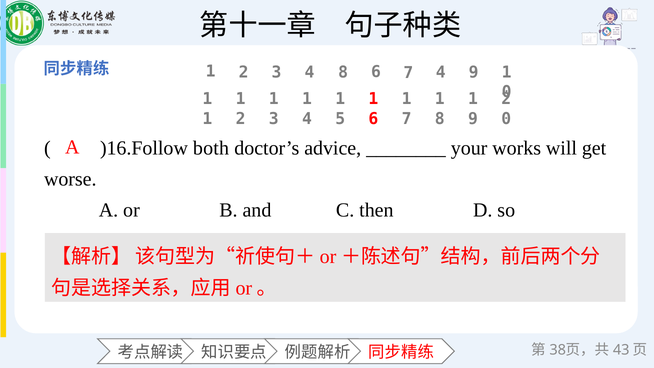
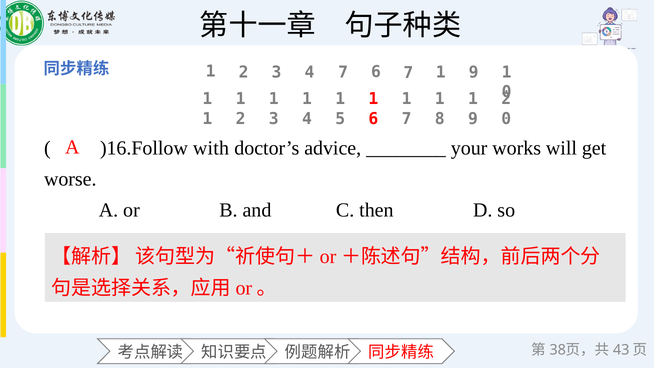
4 8: 8 -> 7 (343, 72)
6 7 4: 4 -> 1 (441, 72)
both: both -> with (211, 148)
